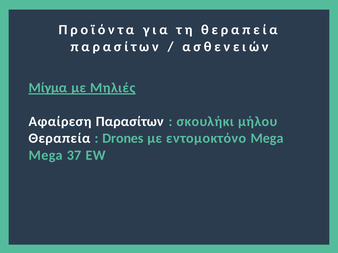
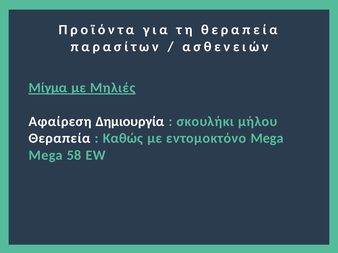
Αφαίρεση Παρασίτων: Παρασίτων -> Δημιουργία (130, 122)
Drones: Drones -> Καθώς (123, 139)
37: 37 -> 58 (74, 156)
